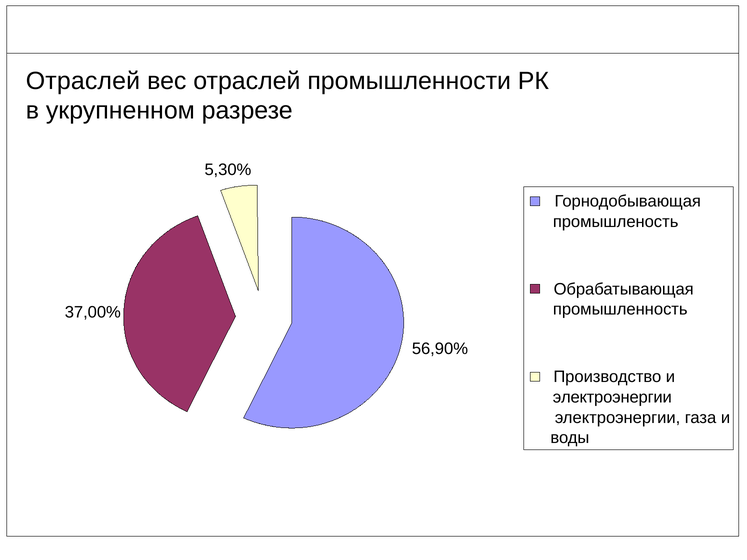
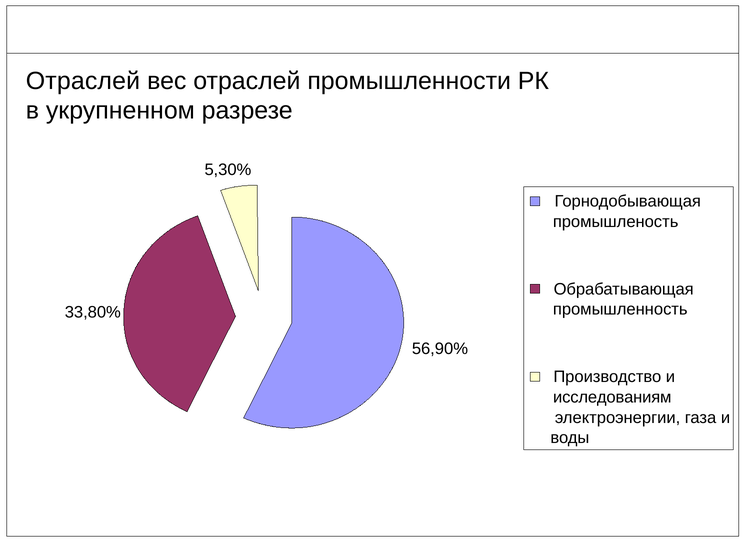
37,00%: 37,00% -> 33,80% (93, 312)
электроэнергии: электроэнергии -> исследованиям (612, 397)
